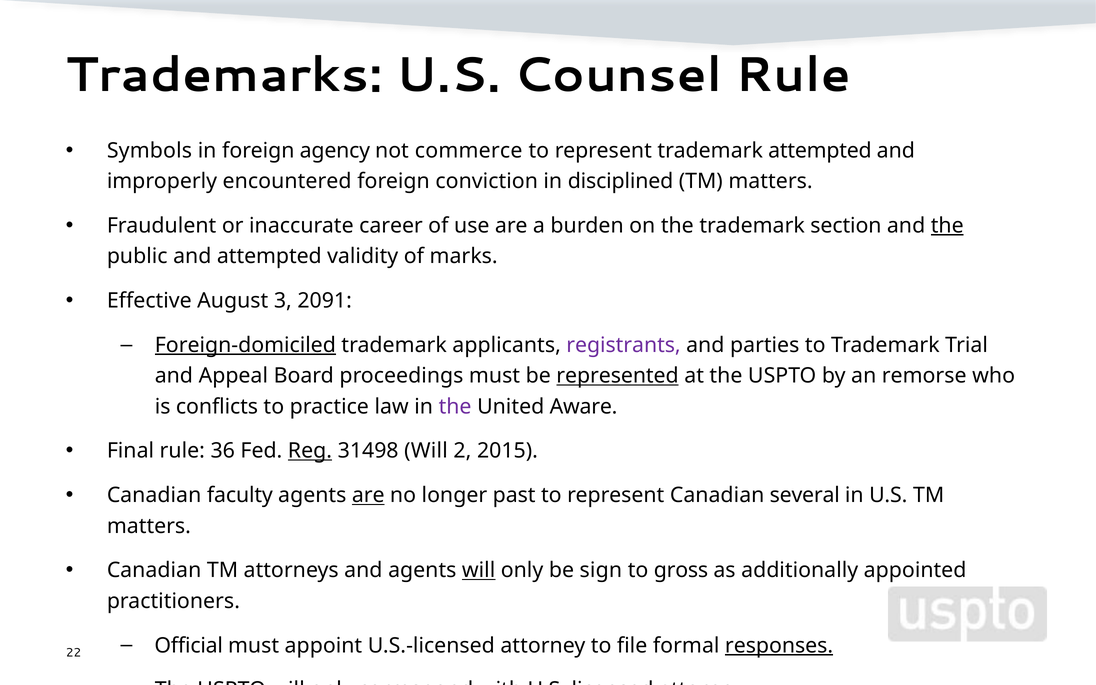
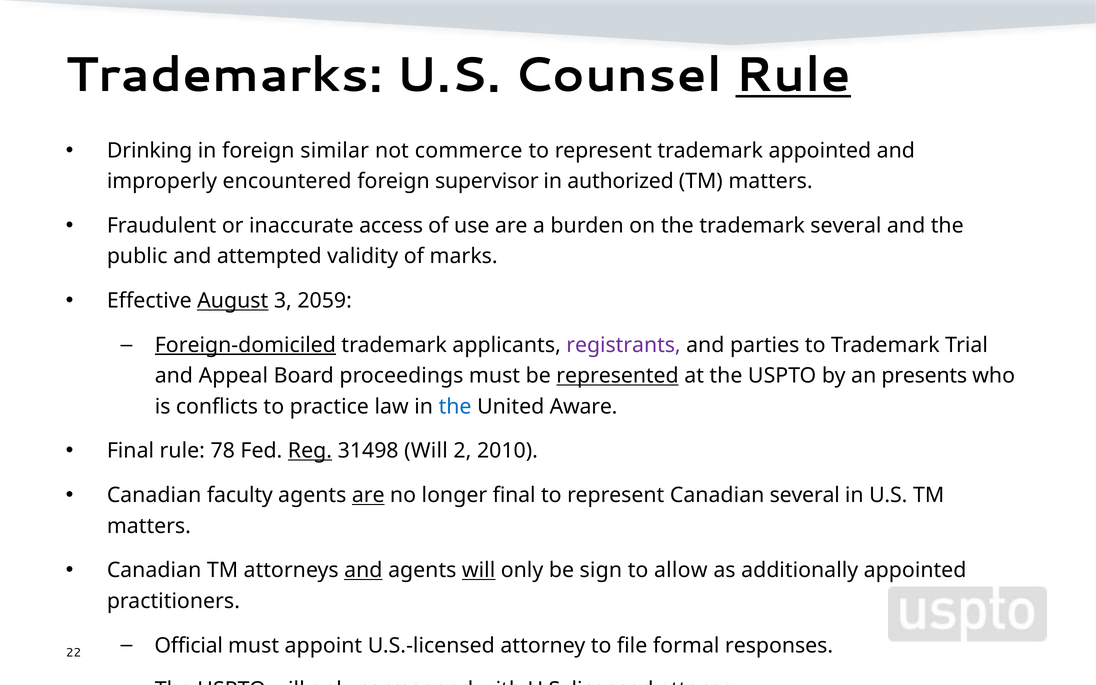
Rule underline: none -> present (793, 75)
Symbols: Symbols -> Drinking (150, 151)
agency: agency -> similar (335, 151)
trademark attempted: attempted -> appointed (820, 151)
conviction: conviction -> supervisor (487, 181)
disciplined: disciplined -> authorized (621, 181)
career: career -> access (391, 226)
trademark section: section -> several (846, 226)
the underline: present -> none (947, 226)
August underline: none -> present (233, 301)
2091: 2091 -> 2059 (325, 301)
remorse: remorse -> presents (924, 376)
the colour: purple -> blue (455, 407)
36: 36 -> 78 (223, 451)
2015: 2015 -> 2010 (507, 451)
longer past: past -> final (514, 495)
and underline: none -> present (363, 570)
gross: gross -> allow (681, 570)
responses underline: present -> none (779, 645)
